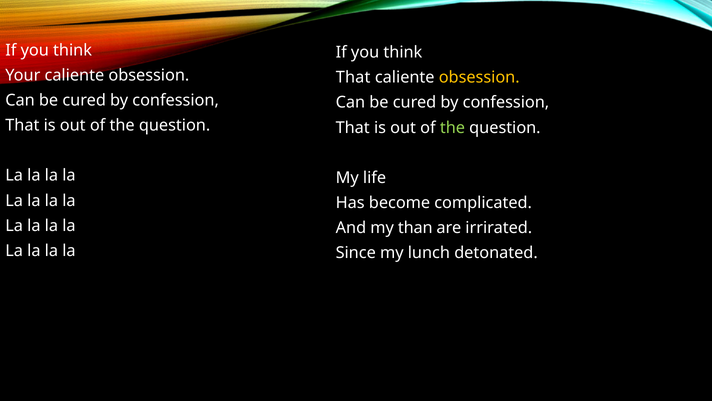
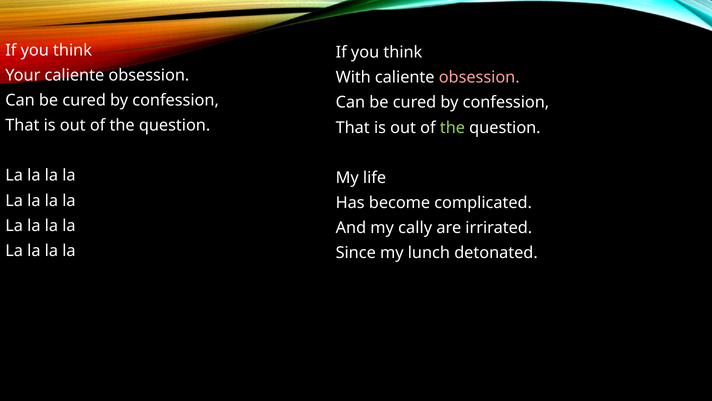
That: That -> With (353, 77)
obsession colour: yellow -> pink (479, 77)
than: than -> cally (415, 228)
